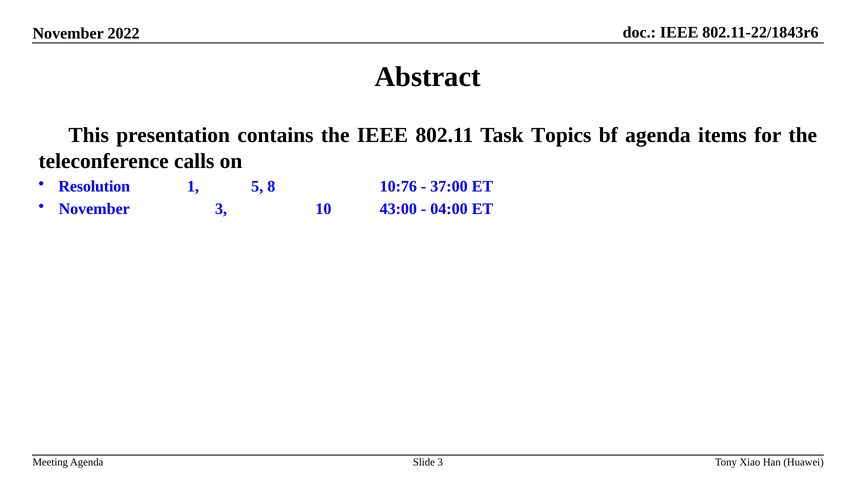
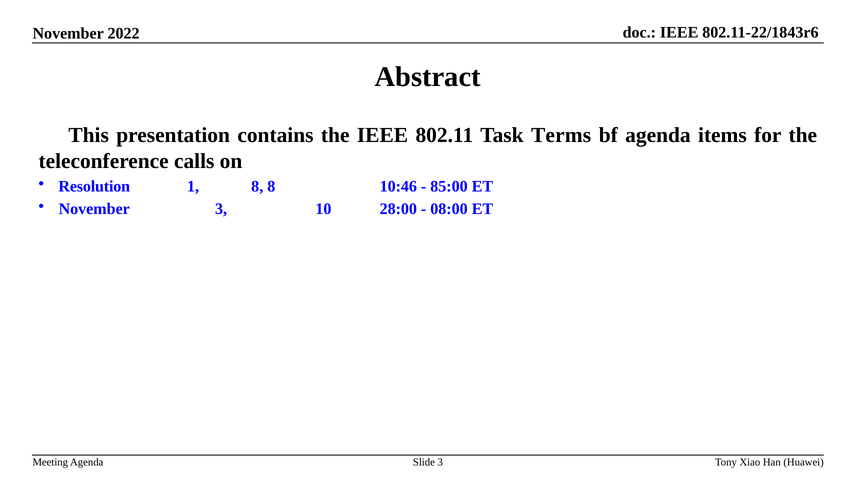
Topics: Topics -> Terms (561, 135)
1 5: 5 -> 8 (257, 186)
10:76: 10:76 -> 10:46 (398, 186)
37:00: 37:00 -> 85:00 (449, 186)
43:00: 43:00 -> 28:00 (398, 209)
04:00: 04:00 -> 08:00 (449, 209)
